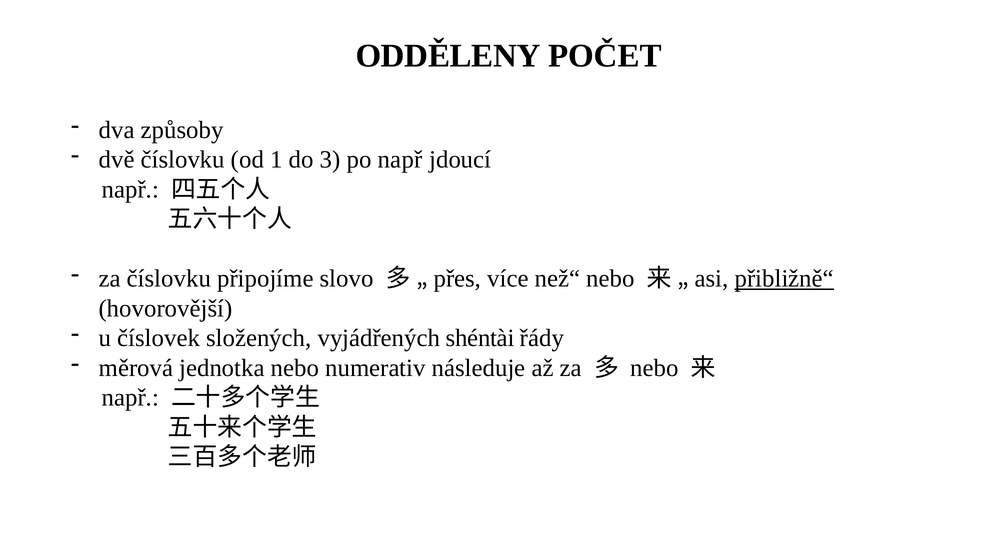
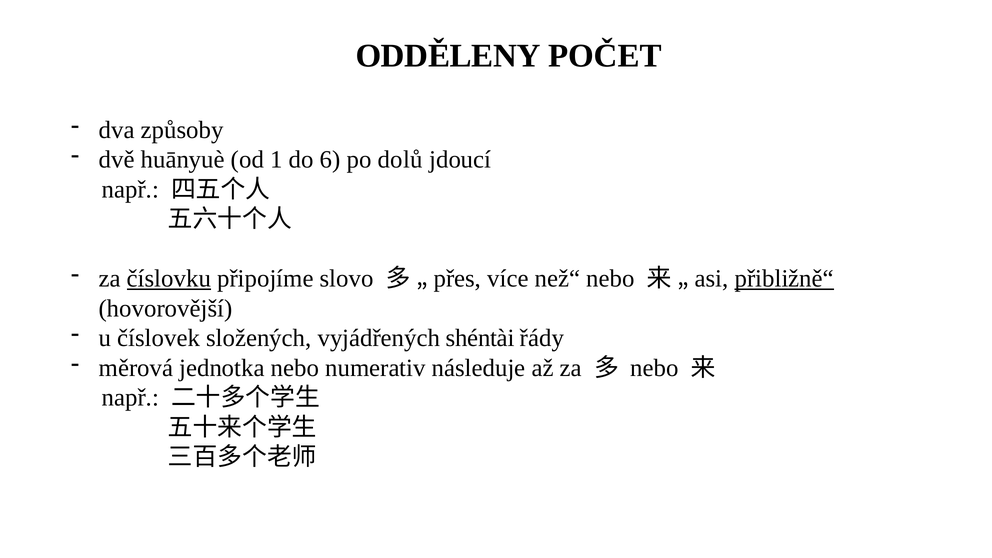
dvě číslovku: číslovku -> huānyuè (183, 160)
3: 3 -> 6 (330, 160)
po např: např -> dolů (400, 160)
číslovku underline: none -> present (169, 279)
